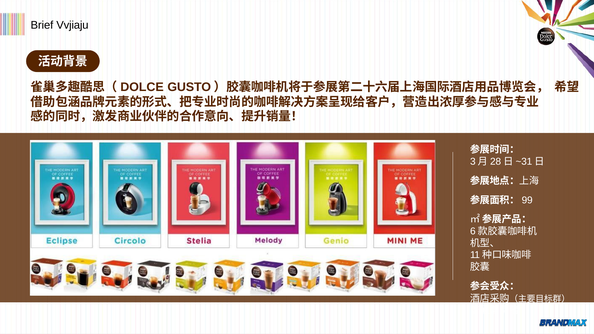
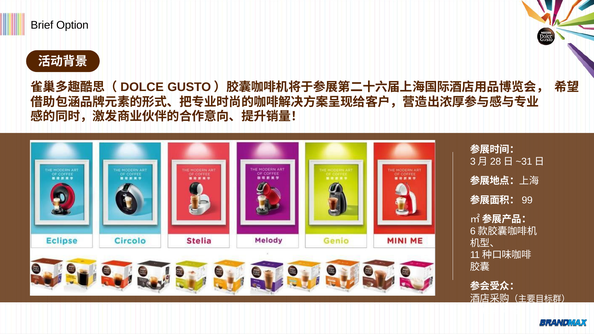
Vvjiaju: Vvjiaju -> Option (72, 25)
